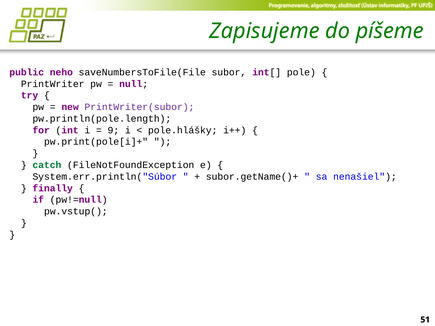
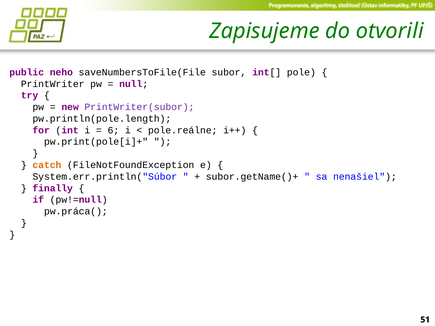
píšeme: píšeme -> otvorili (390, 31)
9: 9 -> 6 (113, 130)
pole.hlášky: pole.hlášky -> pole.reálne (183, 130)
catch colour: green -> orange (47, 165)
pw.vstup(: pw.vstup( -> pw.práca( (76, 211)
